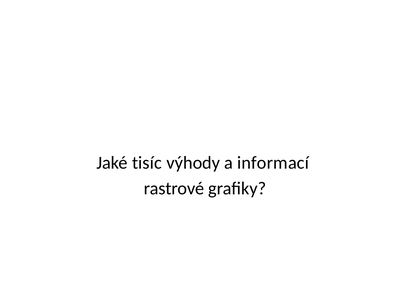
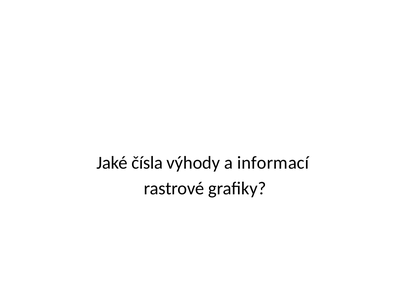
tisíc: tisíc -> čísla (147, 163)
